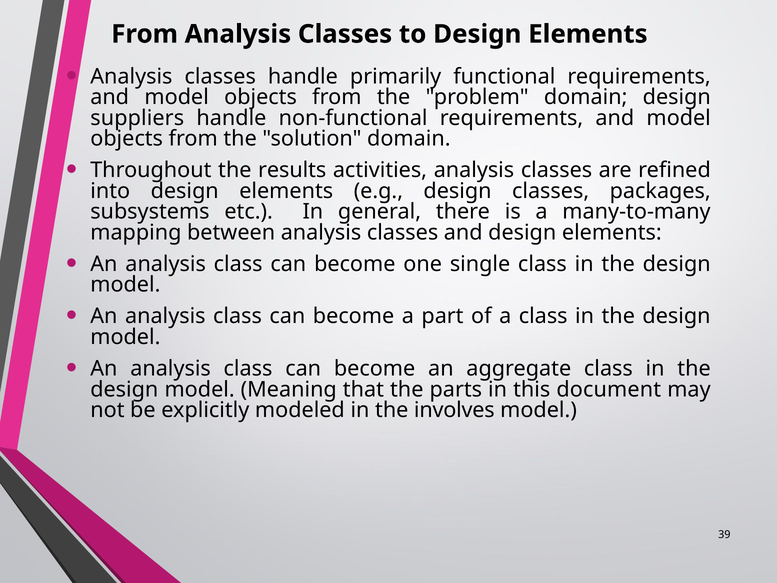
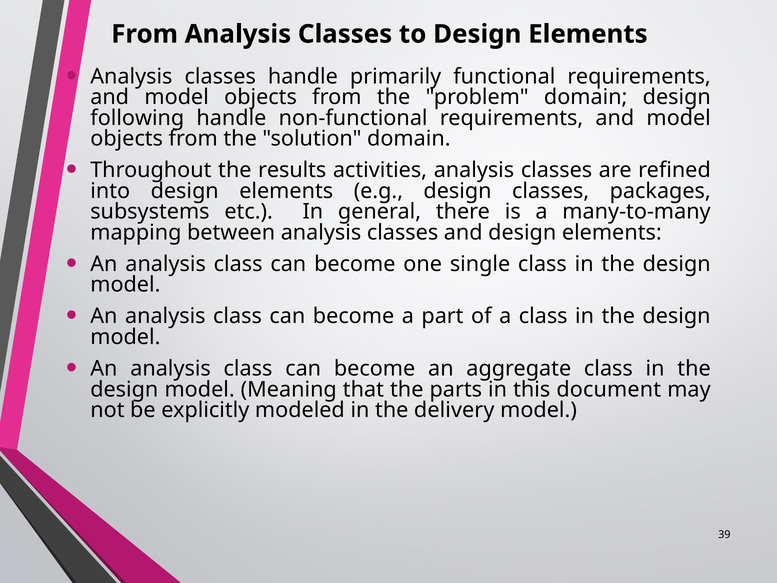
suppliers: suppliers -> following (137, 118)
involves: involves -> delivery (454, 410)
